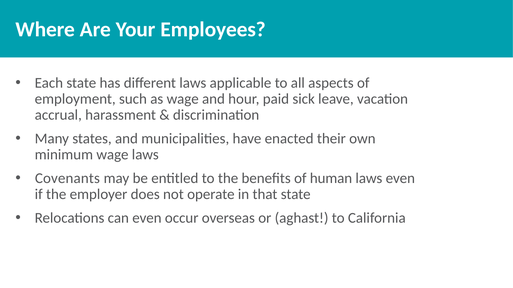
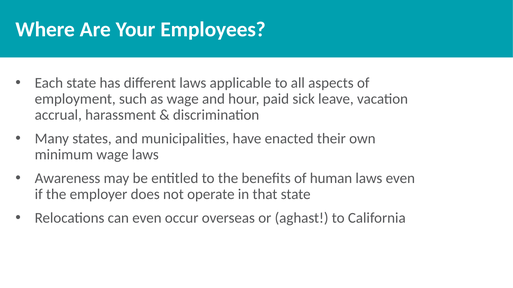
Covenants: Covenants -> Awareness (68, 179)
